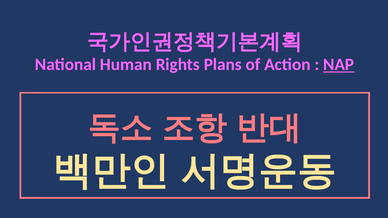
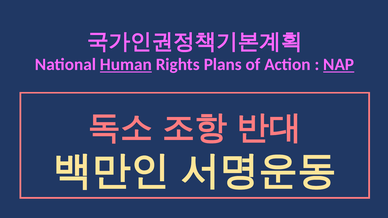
Human underline: none -> present (126, 65)
